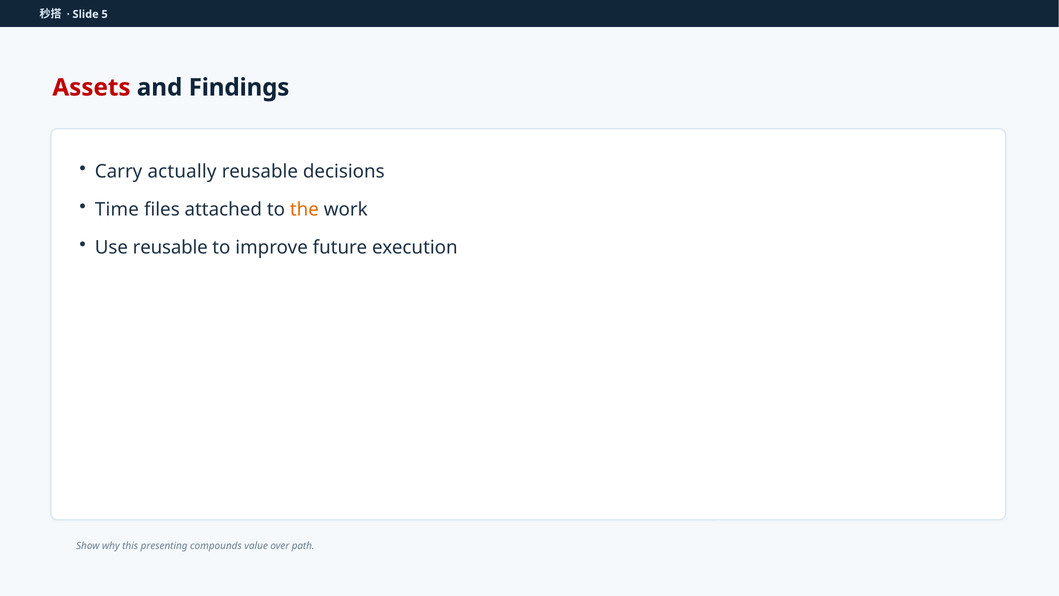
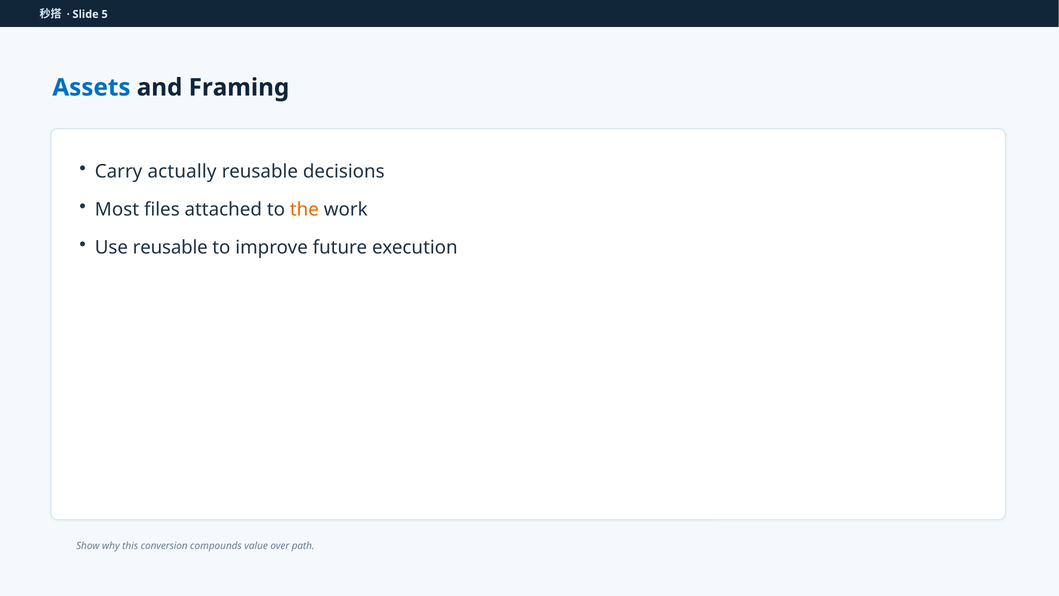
Assets colour: red -> blue (91, 87)
Findings: Findings -> Framing (239, 87)
Time: Time -> Most (117, 209)
presenting: presenting -> conversion (164, 546)
